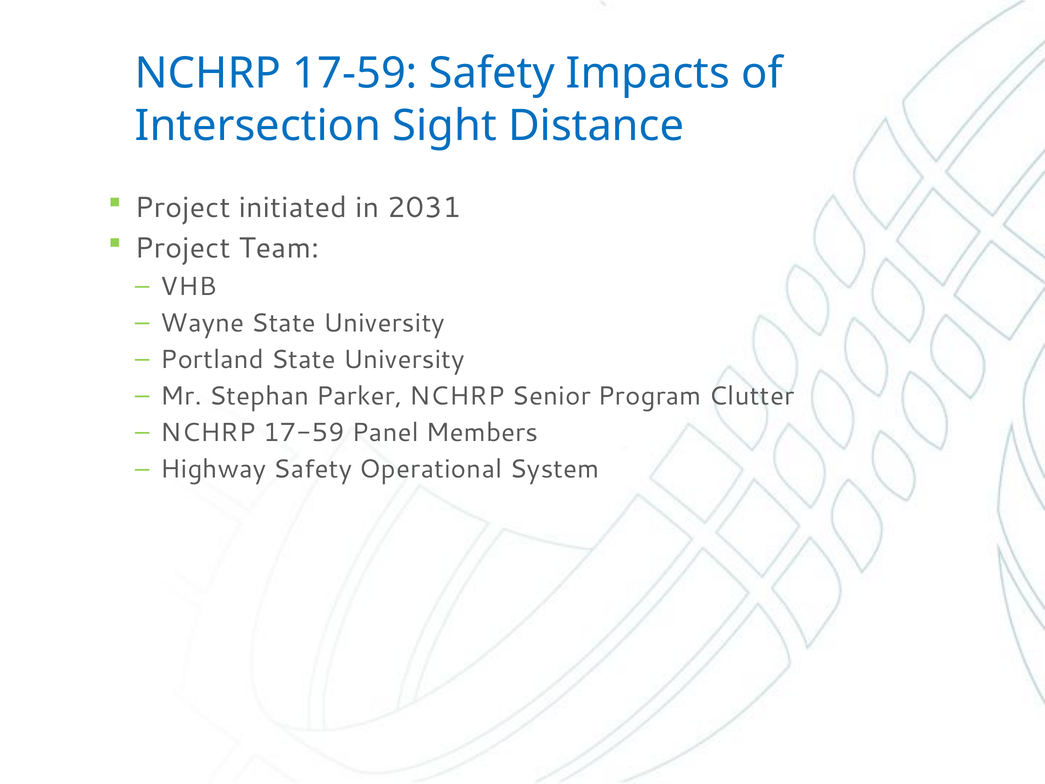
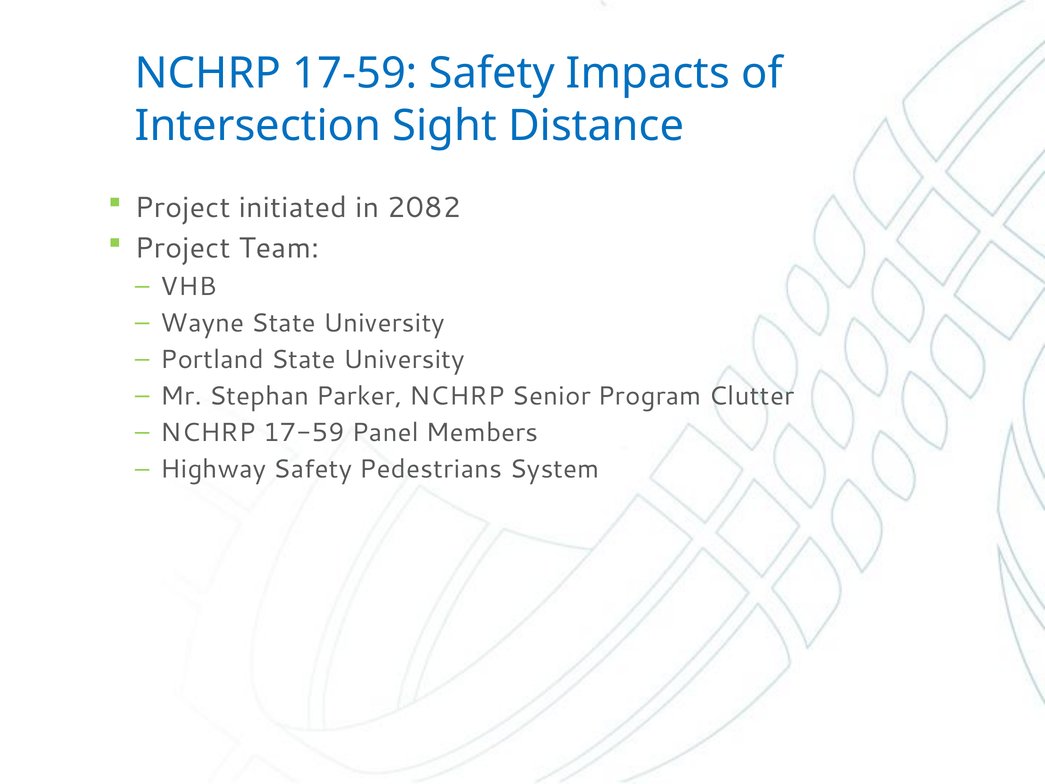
2031: 2031 -> 2082 (424, 208)
Operational: Operational -> Pedestrians (431, 469)
